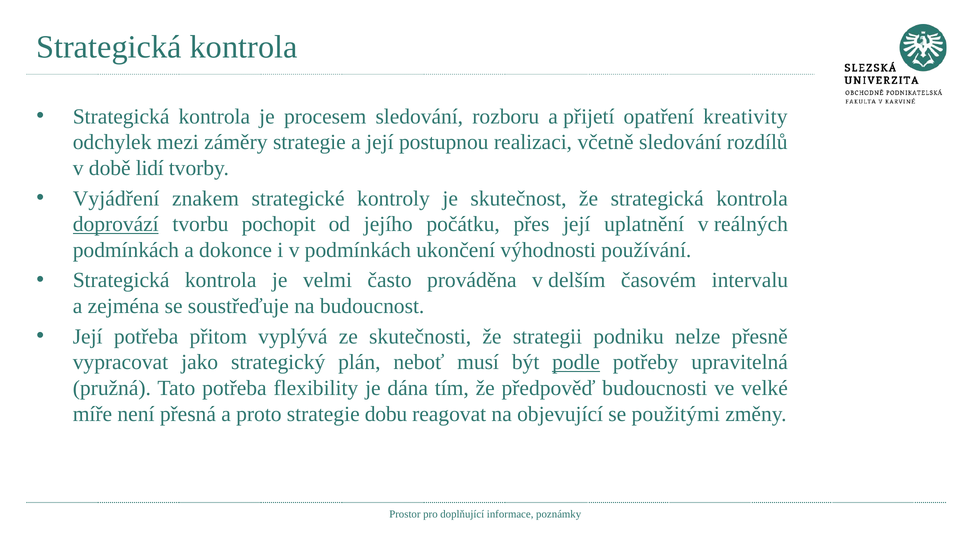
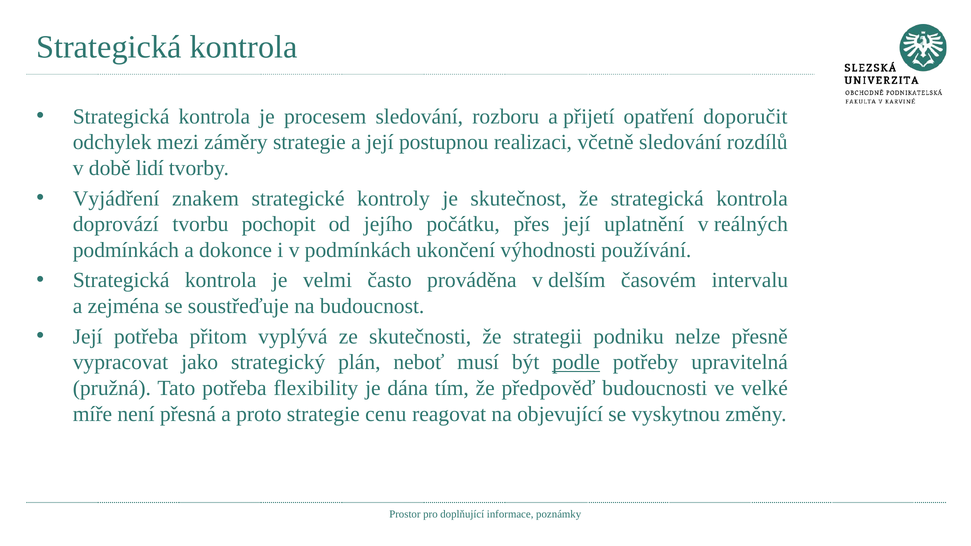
kreativity: kreativity -> doporučit (745, 117)
doprovází underline: present -> none (116, 224)
dobu: dobu -> cenu (386, 414)
použitými: použitými -> vyskytnou (676, 414)
